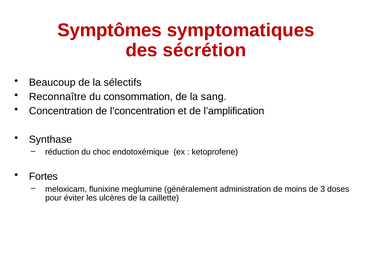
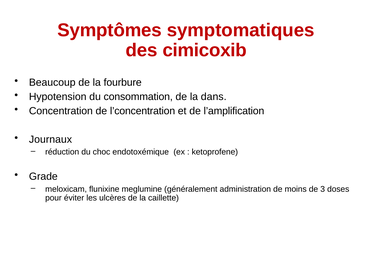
sécrétion: sécrétion -> cimicoxib (205, 50)
sélectifs: sélectifs -> fourbure (123, 82)
Reconnaître: Reconnaître -> Hypotension (58, 97)
sang: sang -> dans (214, 97)
Synthase: Synthase -> Journaux (50, 140)
Fortes: Fortes -> Grade (43, 177)
